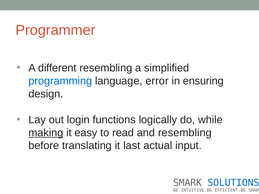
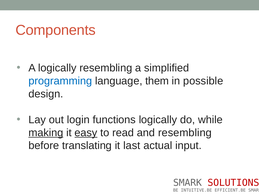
Programmer: Programmer -> Components (56, 30)
A different: different -> logically (57, 68)
error: error -> them (157, 81)
ensuring: ensuring -> possible (203, 81)
easy underline: none -> present (86, 133)
SOLUTIONS colour: blue -> red (233, 183)
